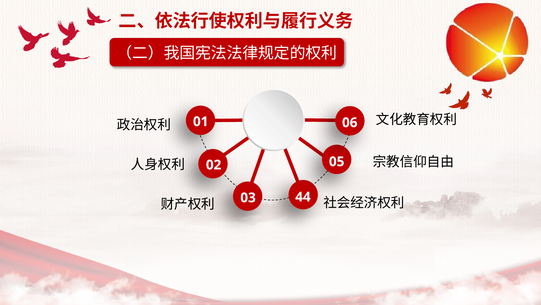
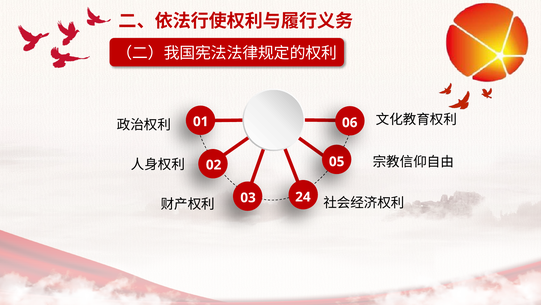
44: 44 -> 24 (303, 197)
